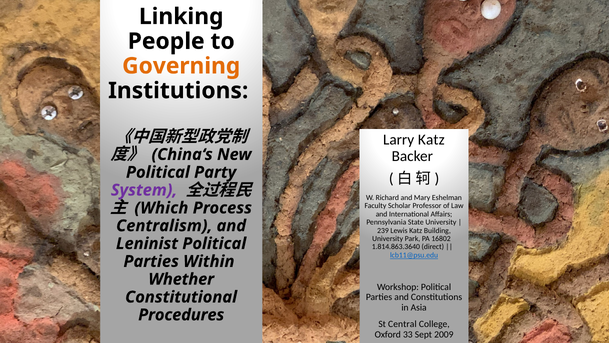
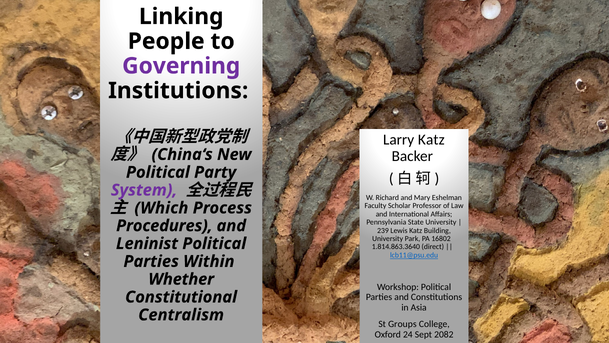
Governing colour: orange -> purple (181, 66)
Centralism: Centralism -> Procedures (164, 226)
Procedures: Procedures -> Centralism (181, 315)
Central: Central -> Groups (402, 324)
33: 33 -> 24 (408, 334)
2009: 2009 -> 2082 (444, 334)
